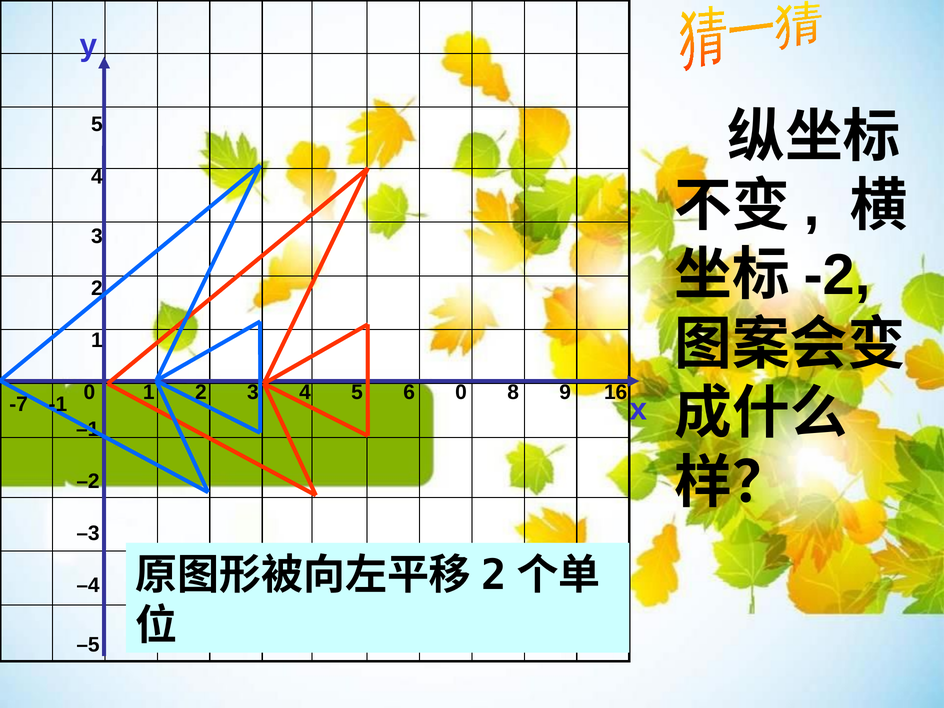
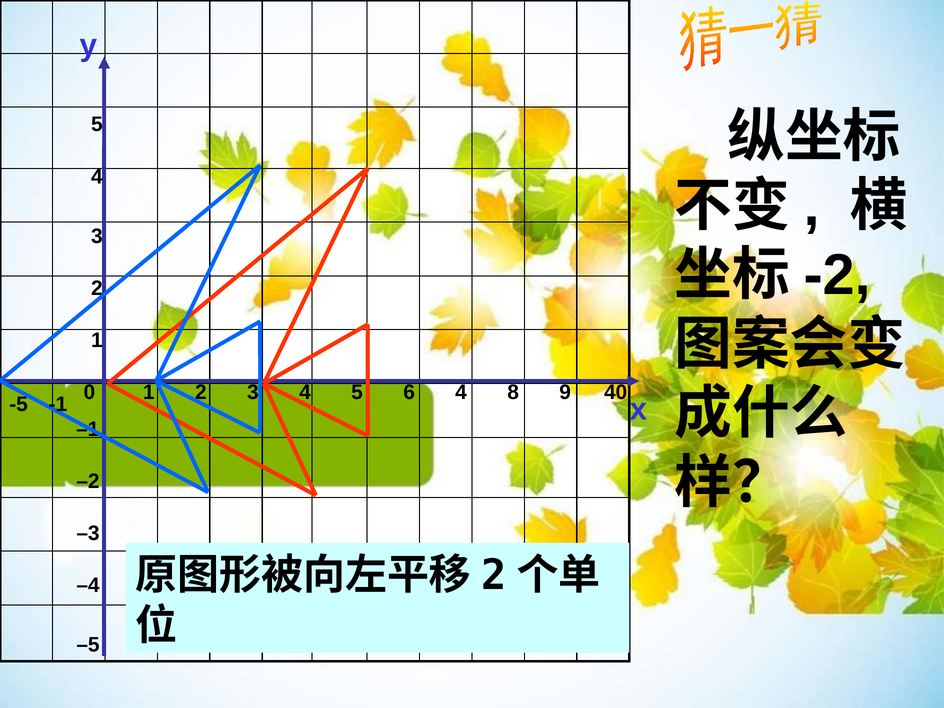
6 0: 0 -> 4 (461, 392)
16: 16 -> 40 (616, 392)
-7: -7 -> -5 (19, 404)
